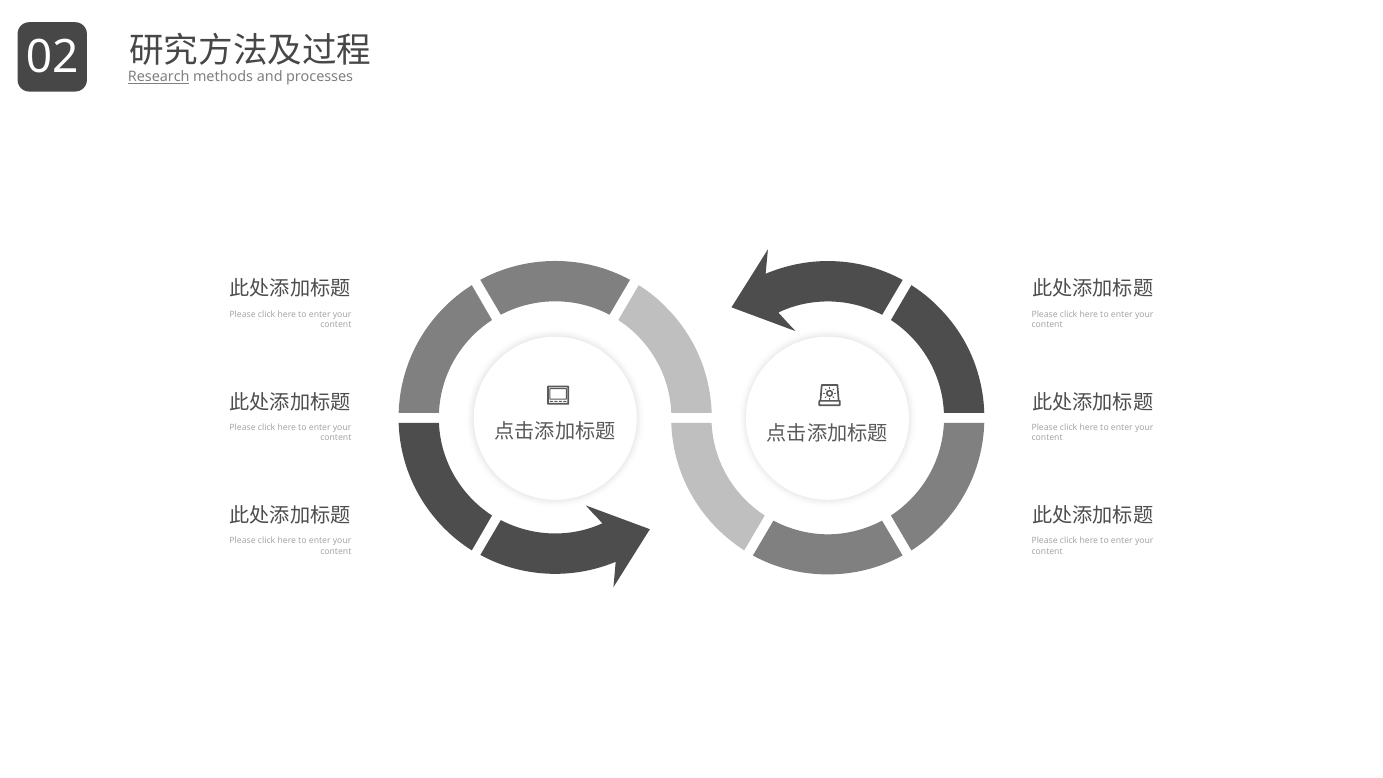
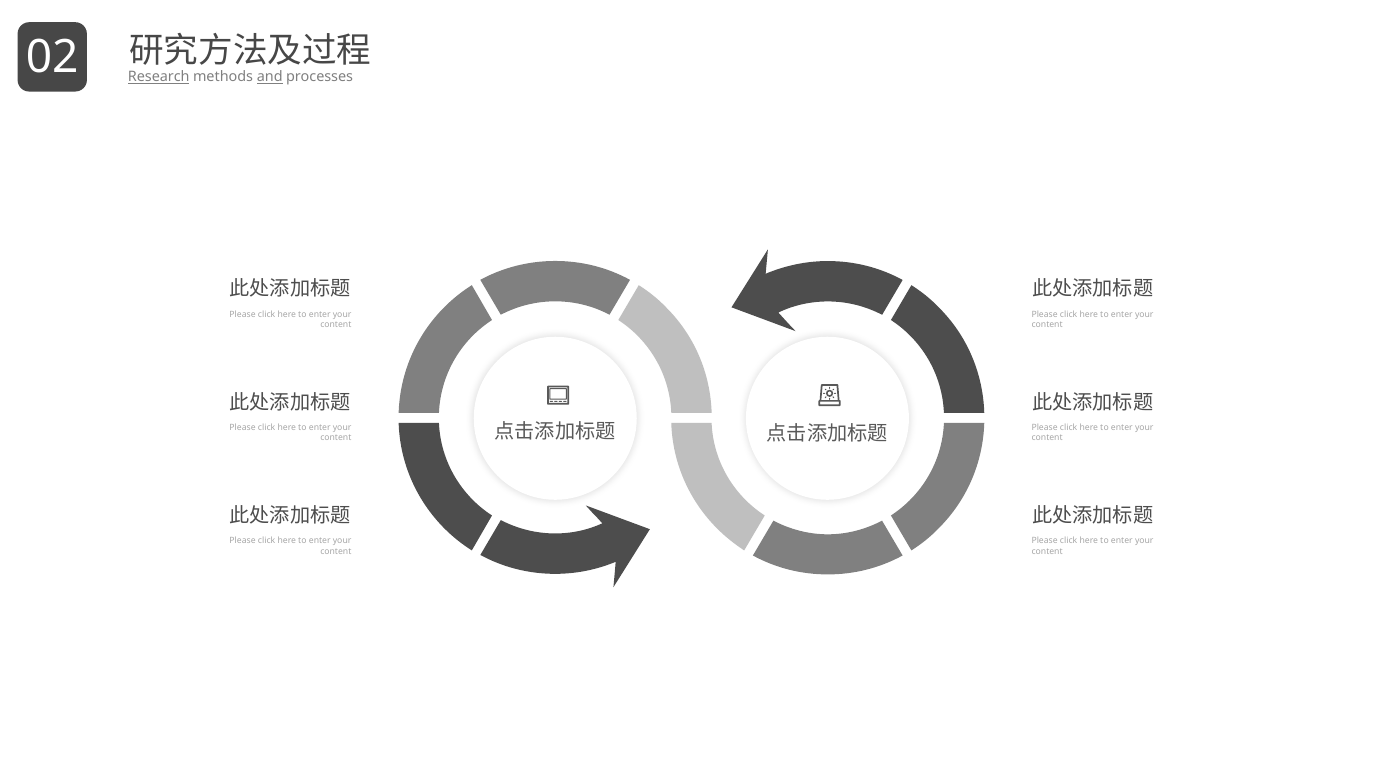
and underline: none -> present (270, 77)
